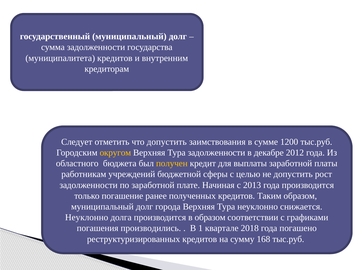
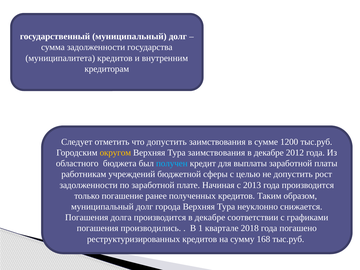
Тура задолженности: задолженности -> заимствования (216, 153)
получен colour: yellow -> light blue (172, 163)
Неуклонно: Неуклонно -> Погашения (87, 217)
производится в образом: образом -> декабре (210, 217)
